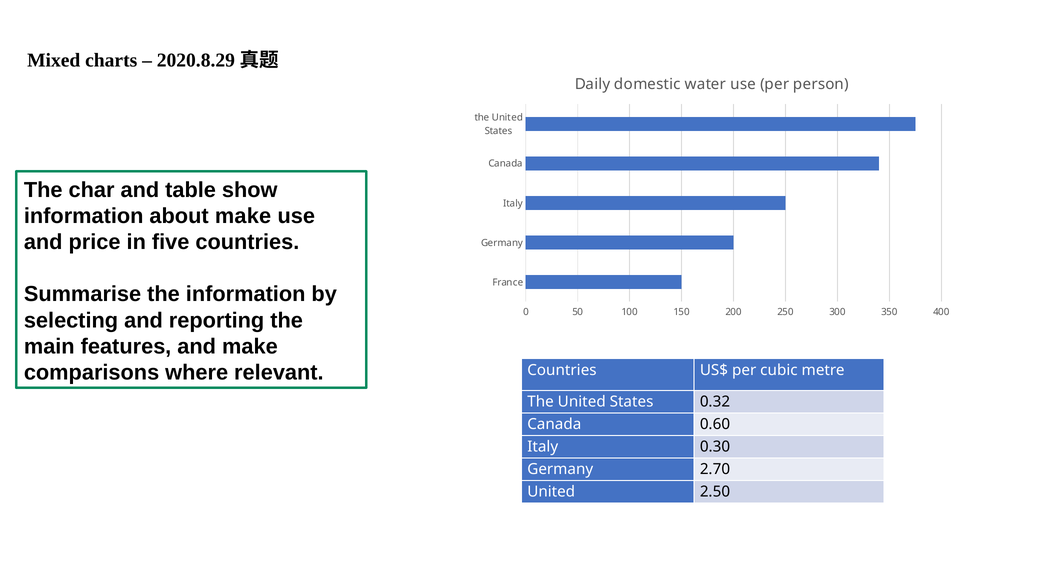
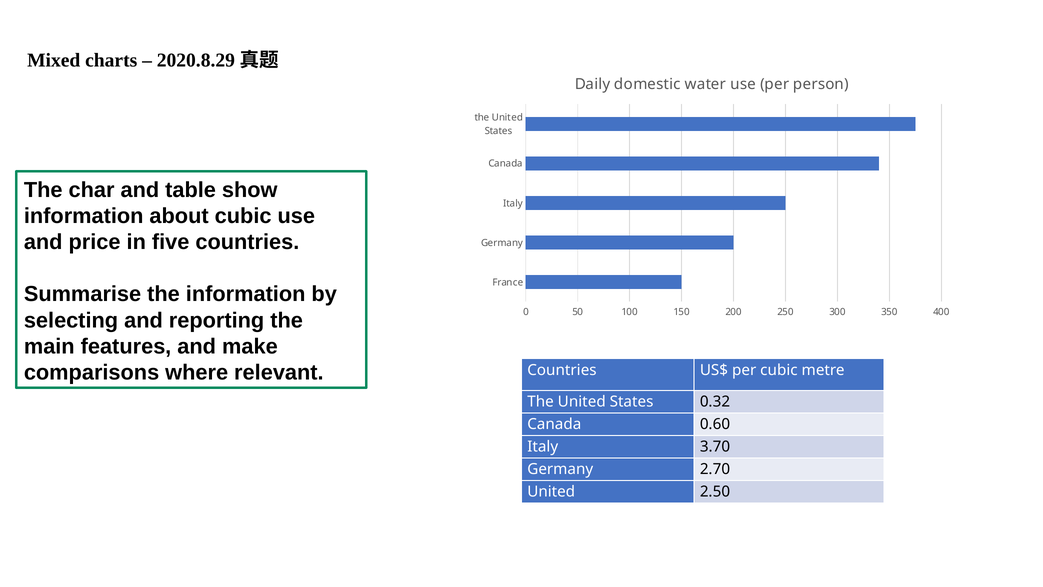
about make: make -> cubic (243, 216)
0.30: 0.30 -> 3.70 (715, 447)
